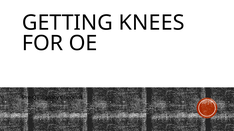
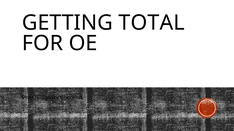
KNEES: KNEES -> TOTAL (152, 23)
